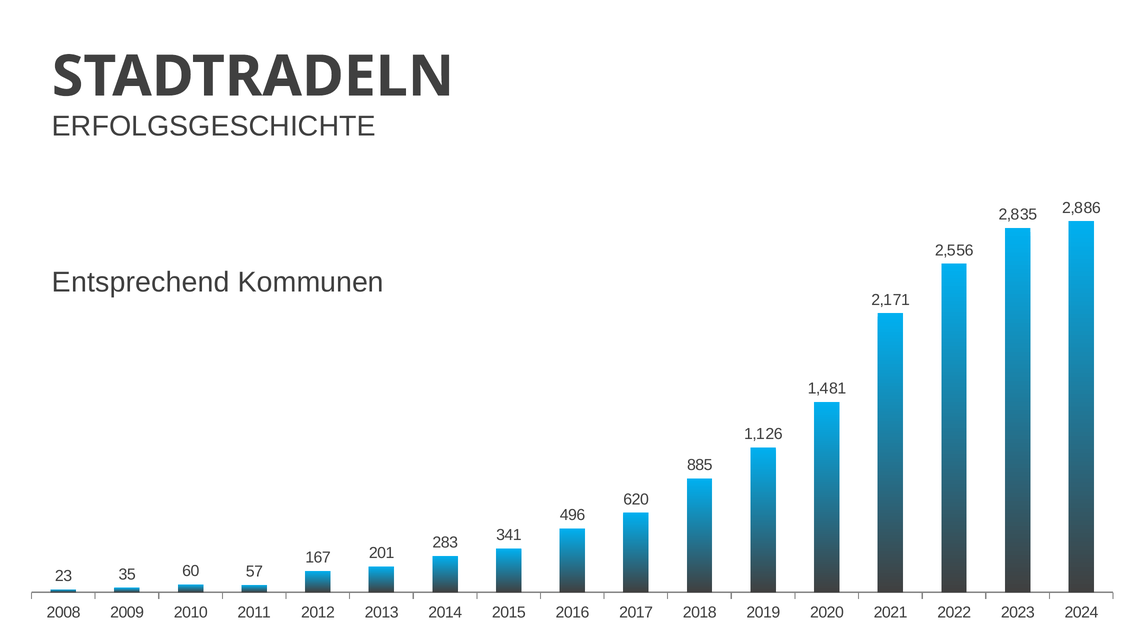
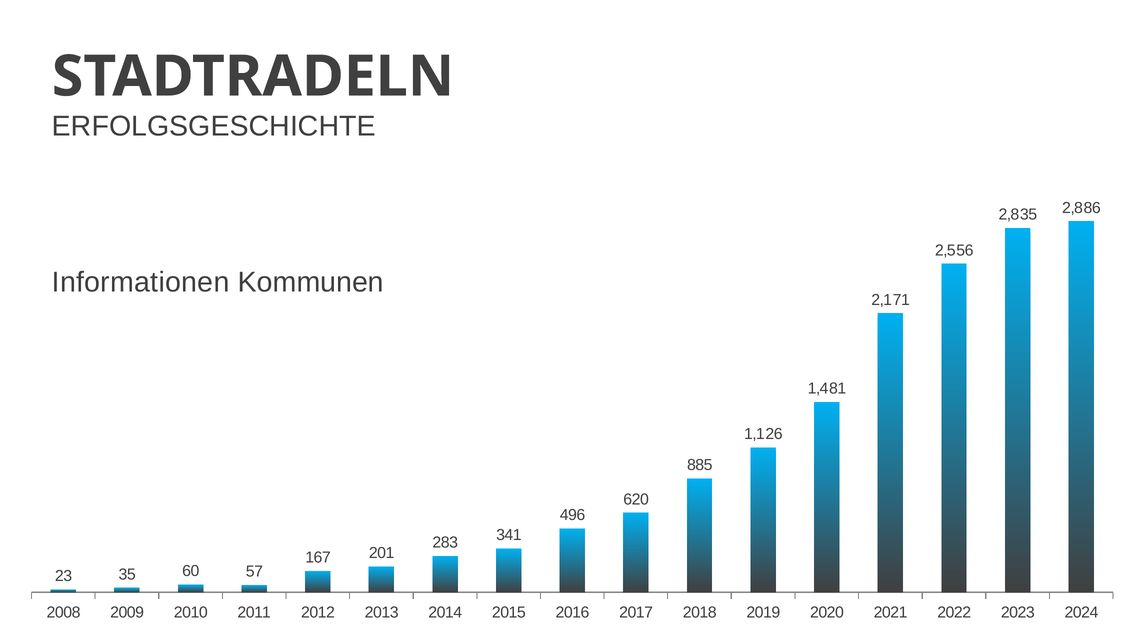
Entsprechend: Entsprechend -> Informationen (141, 282)
